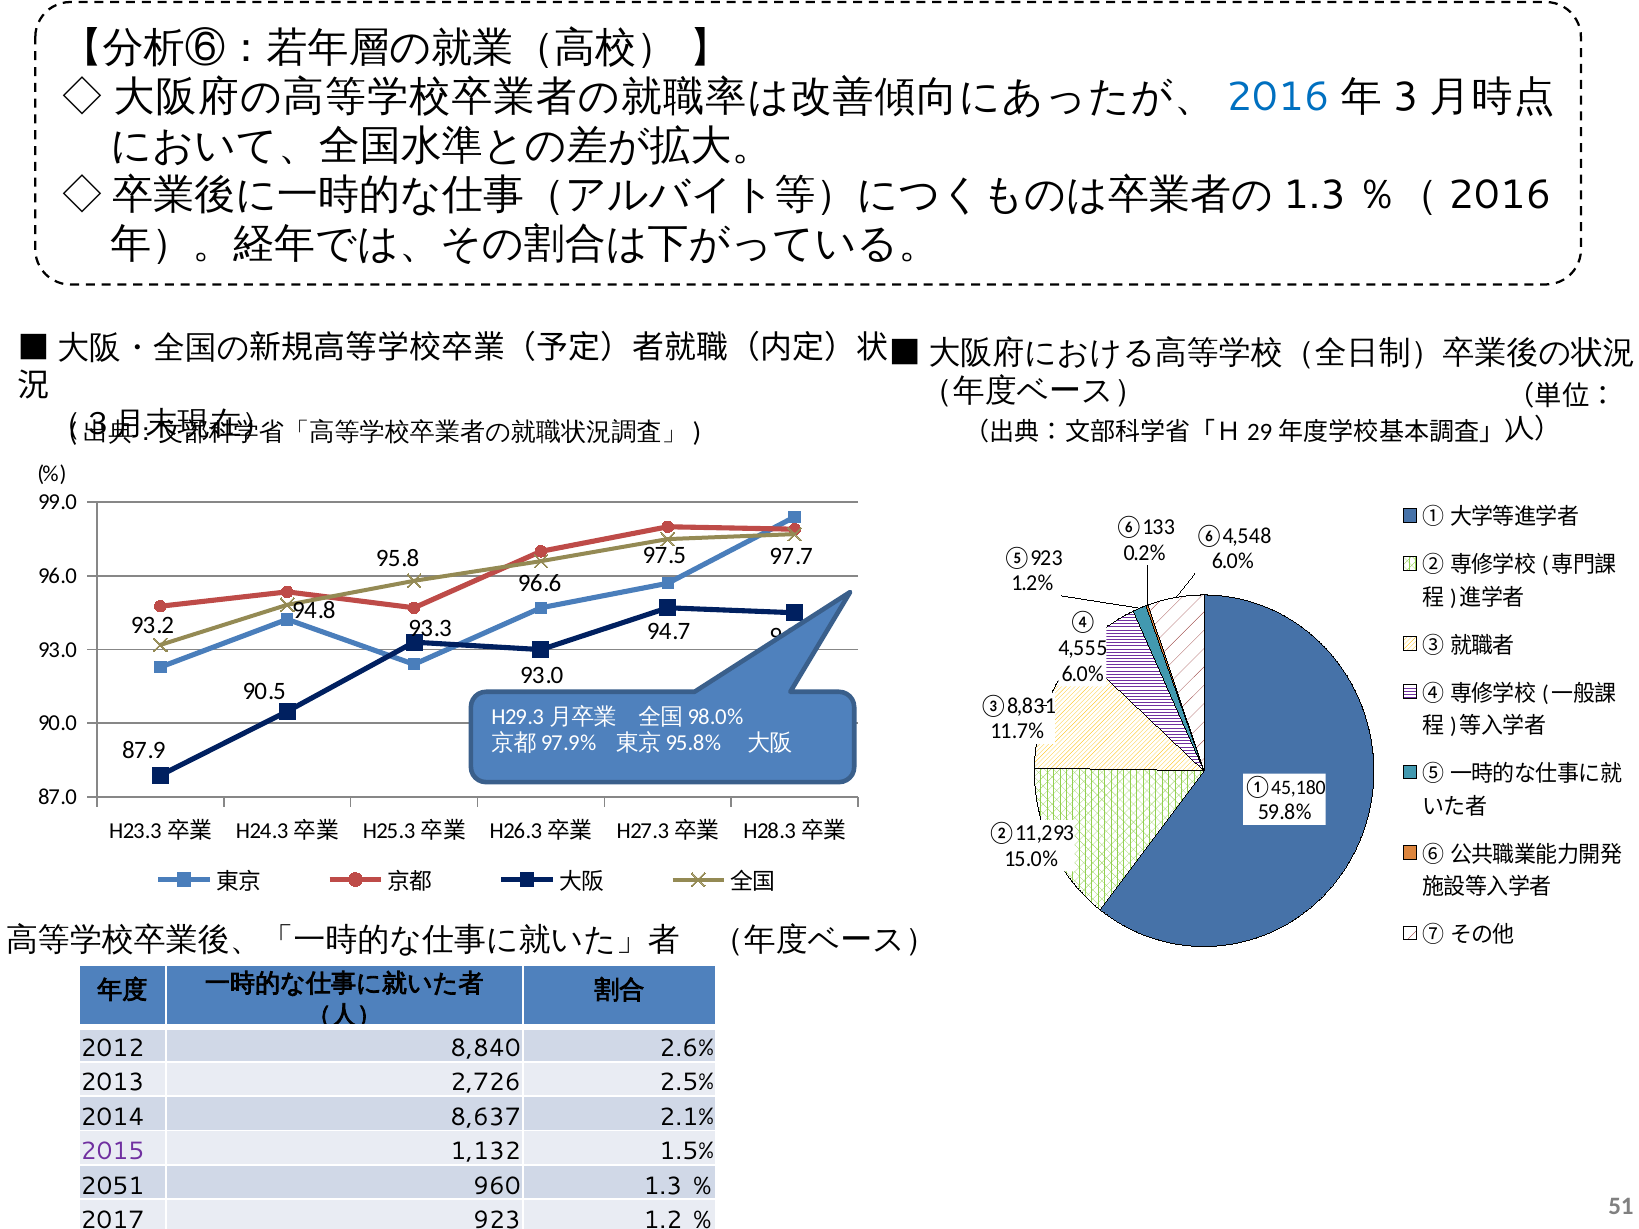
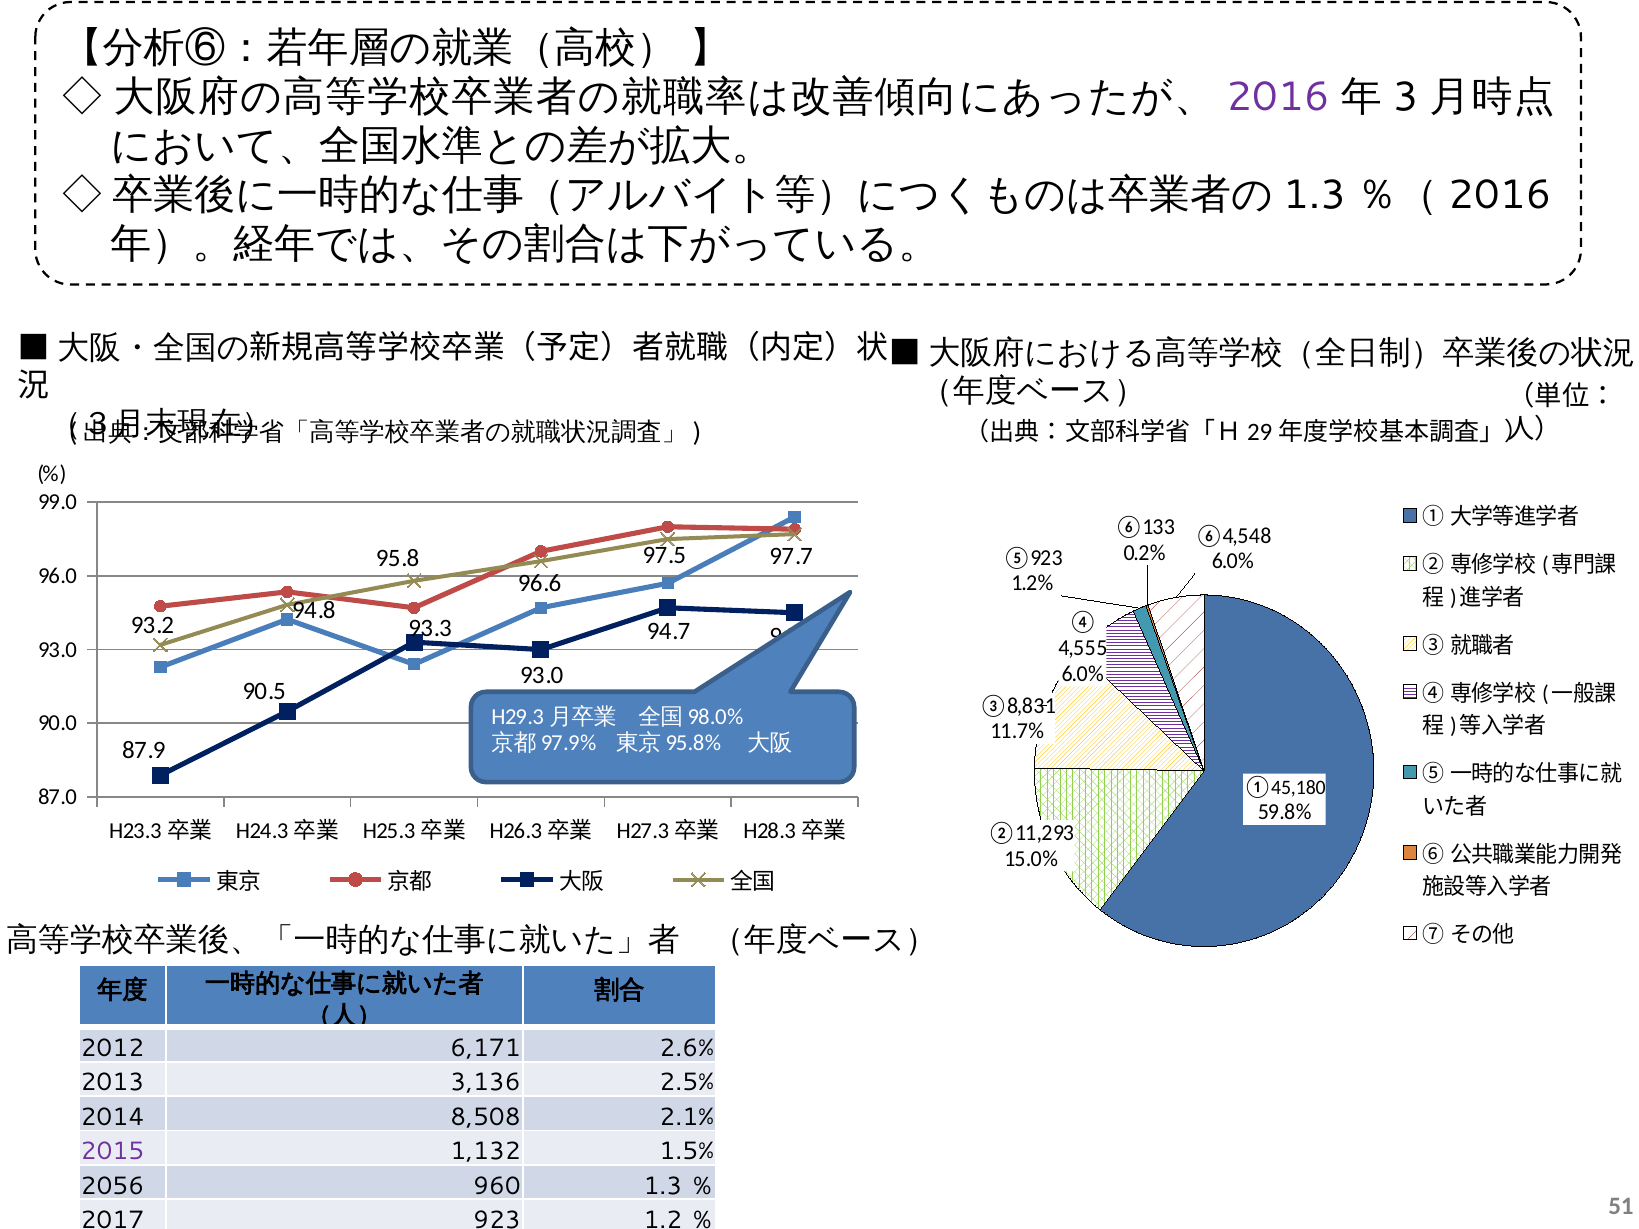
2016 colour: blue -> purple (1278, 97)
8,840: 8,840 -> 6,171 (486, 1049)
2,726: 2,726 -> 3,136 (486, 1083)
8,637: 8,637 -> 8,508 (486, 1117)
2051: 2051 -> 2056 (112, 1186)
